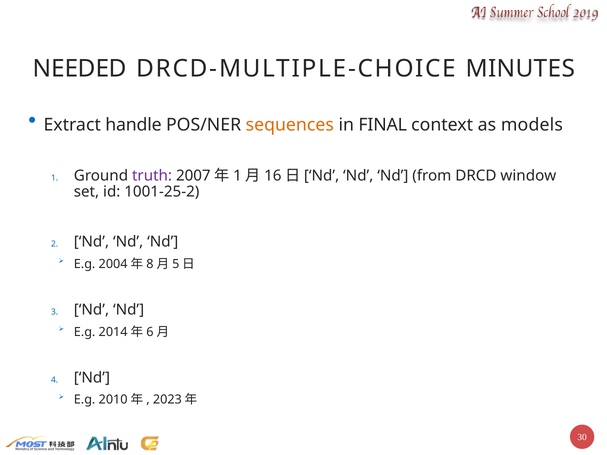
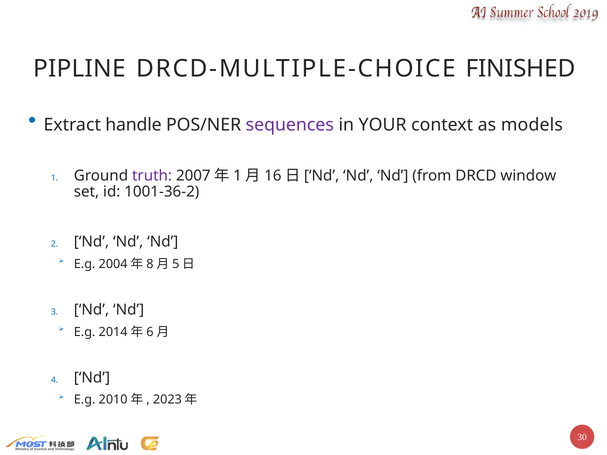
NEEDED: NEEDED -> PIPLINE (80, 69)
MINUTES: MINUTES -> FINISHED (521, 69)
sequences colour: orange -> purple (290, 125)
FINAL: FINAL -> YOUR (383, 125)
1001-25-2: 1001-25-2 -> 1001-36-2 (162, 192)
